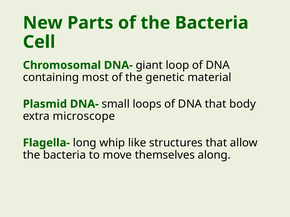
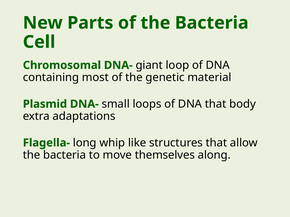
microscope: microscope -> adaptations (84, 116)
